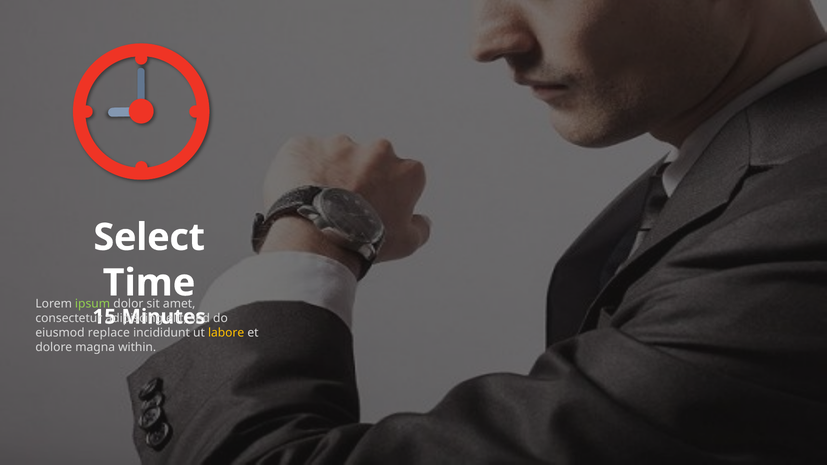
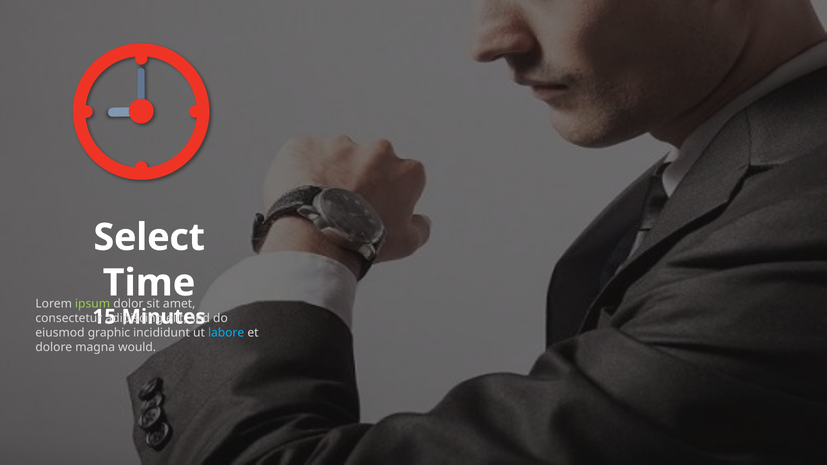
replace: replace -> graphic (109, 333)
labore colour: yellow -> light blue (226, 333)
within: within -> would (137, 348)
